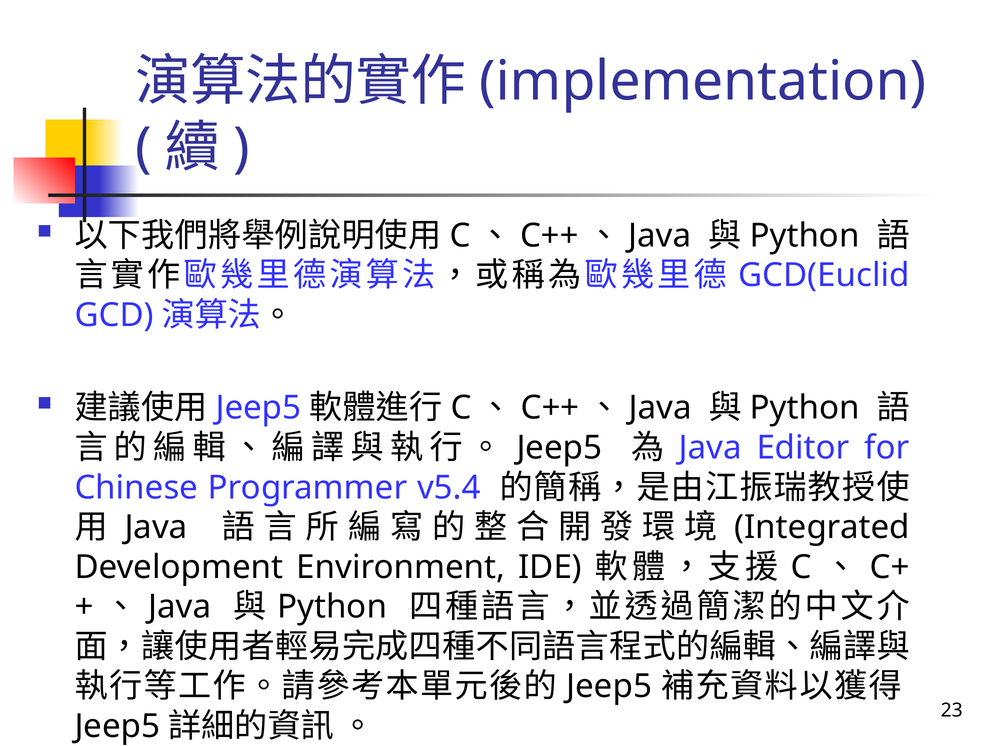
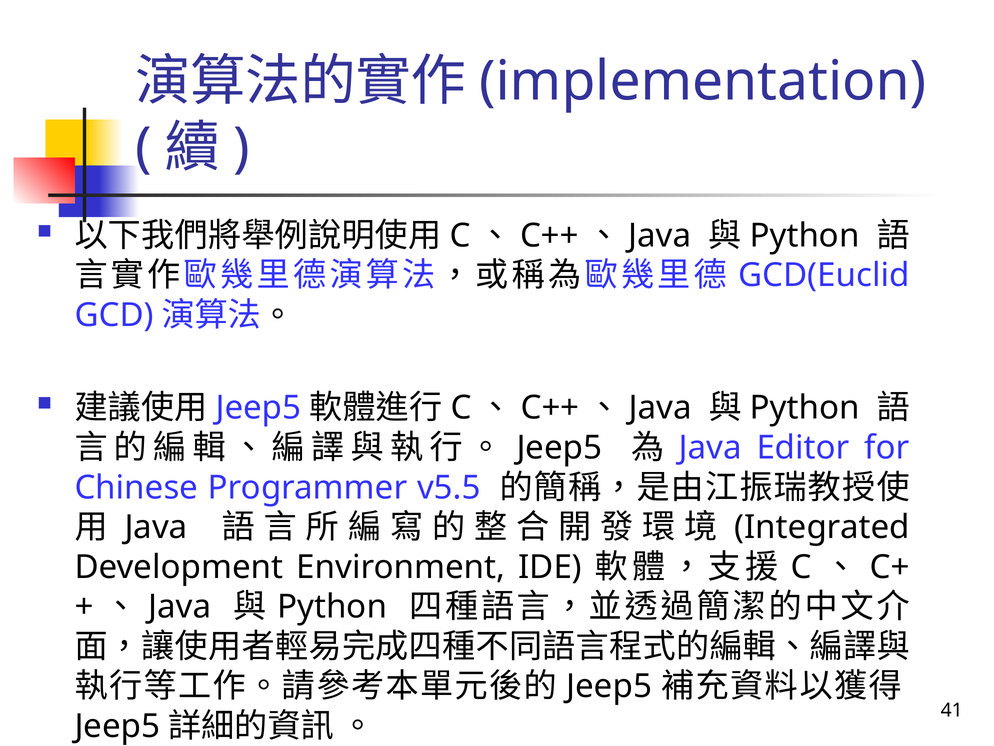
v5.4: v5.4 -> v5.5 (449, 487)
23: 23 -> 41 (952, 710)
